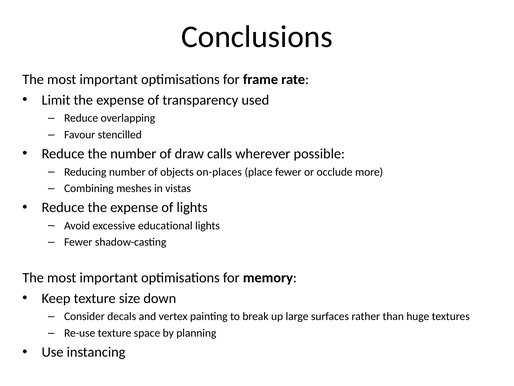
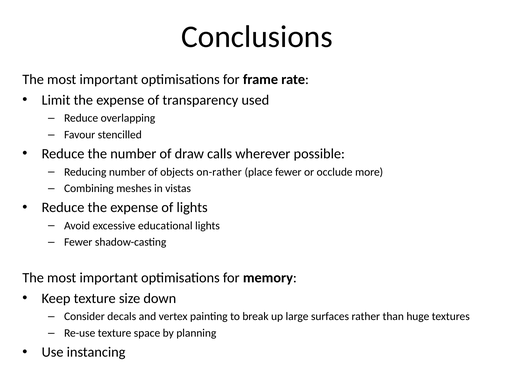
on-places: on-places -> on-rather (219, 172)
